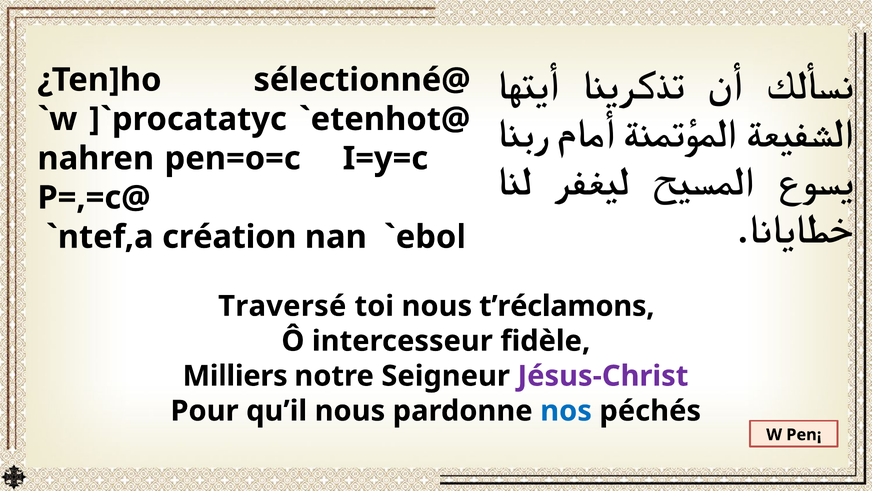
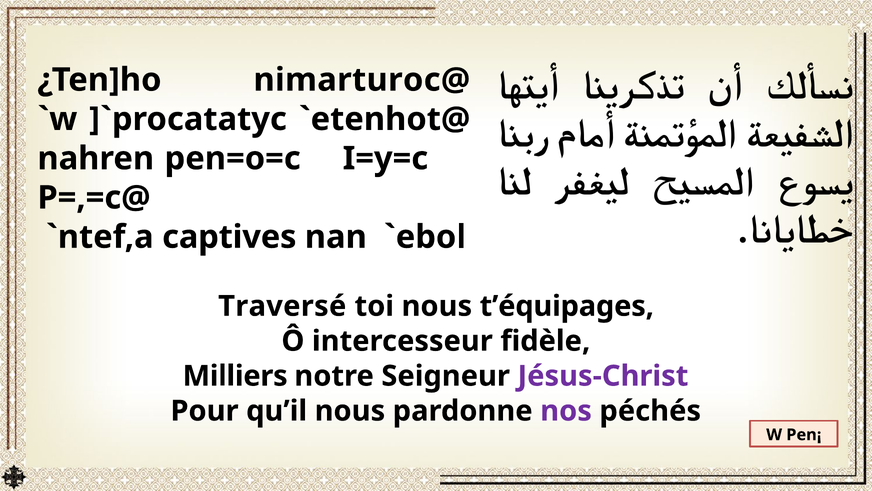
sélectionné@: sélectionné@ -> nimarturoc@ (362, 80)
création: création -> captives (229, 237)
t’réclamons: t’réclamons -> t’équipages (567, 306)
nos colour: blue -> purple (566, 411)
